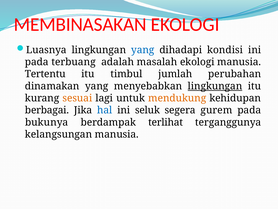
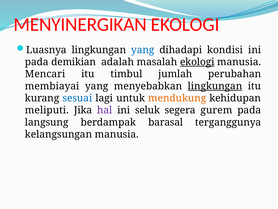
MEMBINASAKAN: MEMBINASAKAN -> MENYINERGIKAN (80, 25)
terbuang: terbuang -> demikian (74, 62)
ekologi underline: none -> present (197, 62)
Tertentu: Tertentu -> Mencari (45, 74)
dinamakan: dinamakan -> membiayai (52, 86)
sesuai colour: orange -> blue (77, 98)
berbagai: berbagai -> meliputi (47, 110)
hal colour: blue -> purple (105, 110)
bukunya: bukunya -> langsung (47, 122)
terlihat: terlihat -> barasal (166, 122)
